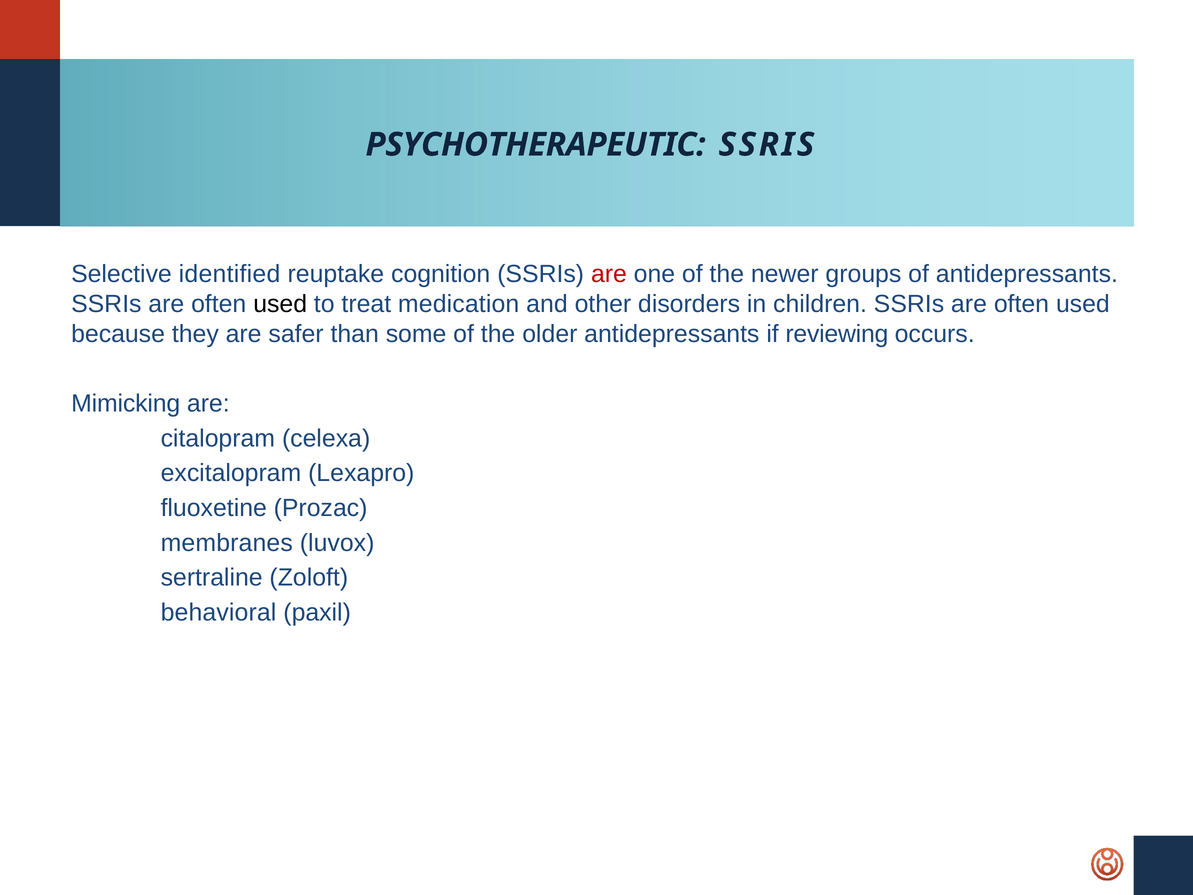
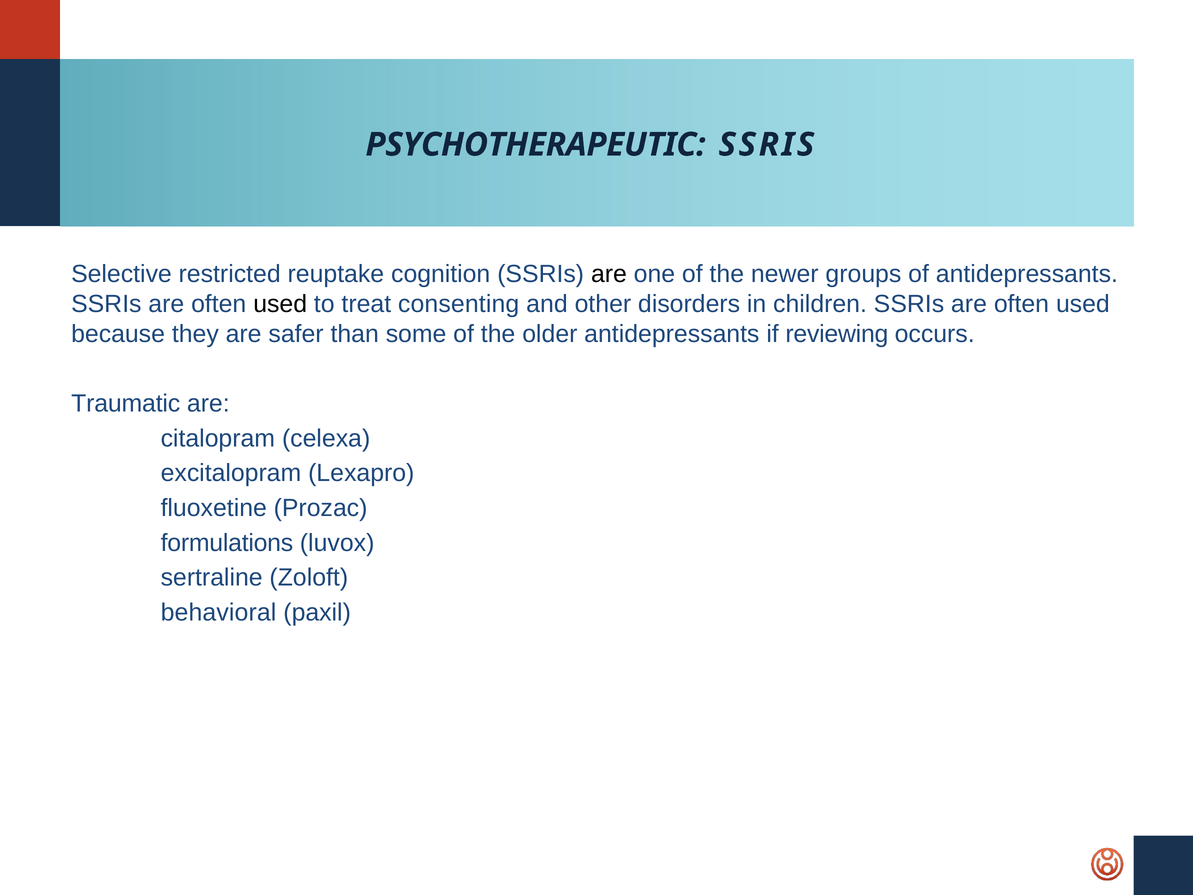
identified: identified -> restricted (230, 274)
are colour: red -> black (609, 274)
medication: medication -> consenting (459, 304)
Mimicking: Mimicking -> Traumatic (126, 403)
membranes: membranes -> formulations (227, 543)
